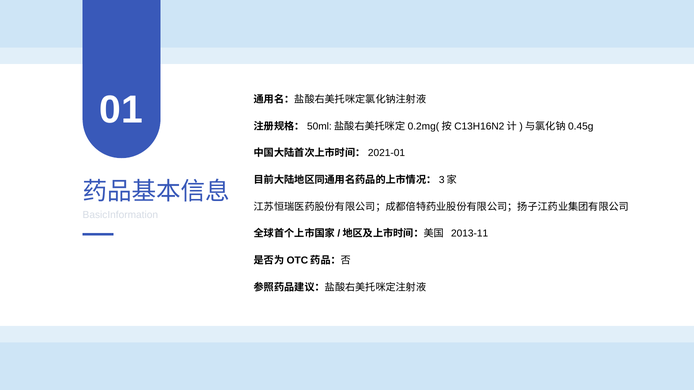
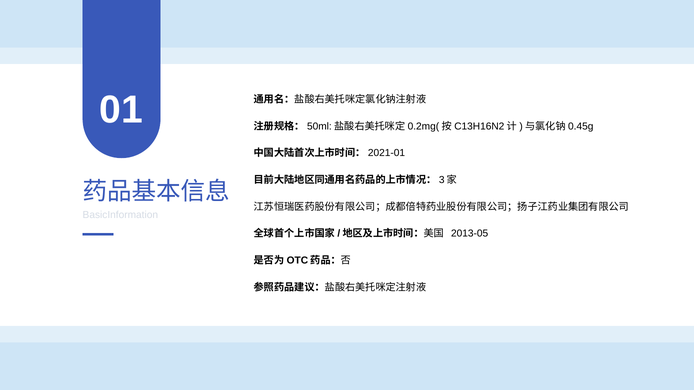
2013-11: 2013-11 -> 2013-05 (470, 234)
